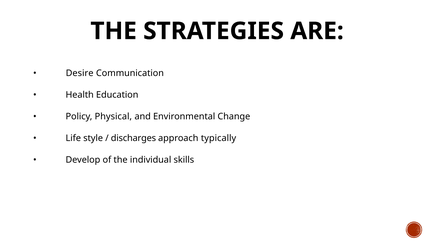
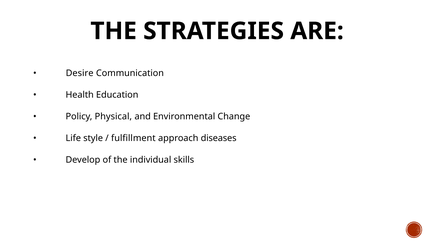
discharges: discharges -> fulfillment (133, 138)
typically: typically -> diseases (219, 138)
